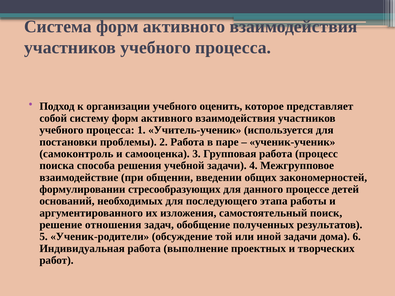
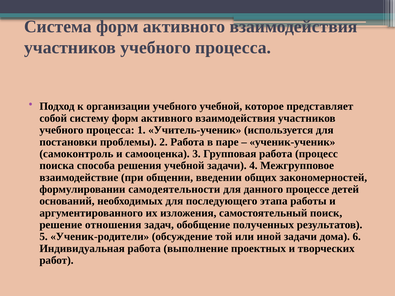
учебного оценить: оценить -> учебной (221, 106)
стресообразующих: стресообразующих -> самодеятельности (174, 189)
